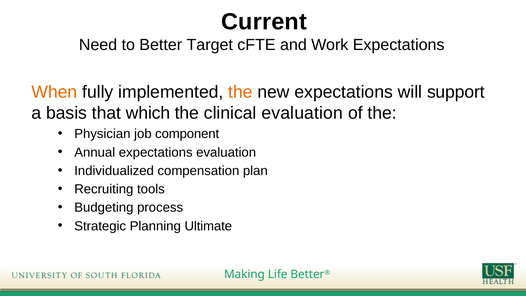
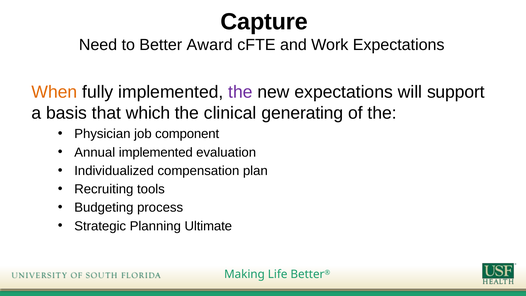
Current: Current -> Capture (264, 22)
Target: Target -> Award (210, 45)
the colour: orange -> purple (240, 92)
clinical evaluation: evaluation -> generating (302, 113)
Annual expectations: expectations -> implemented (156, 152)
